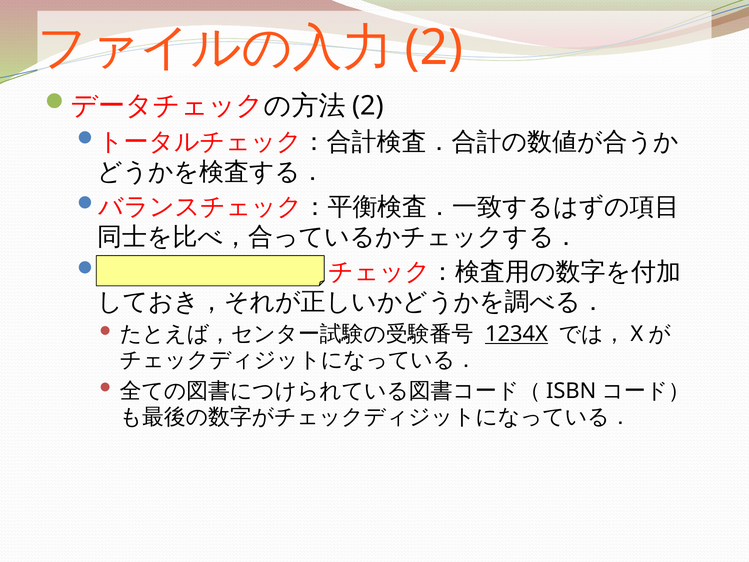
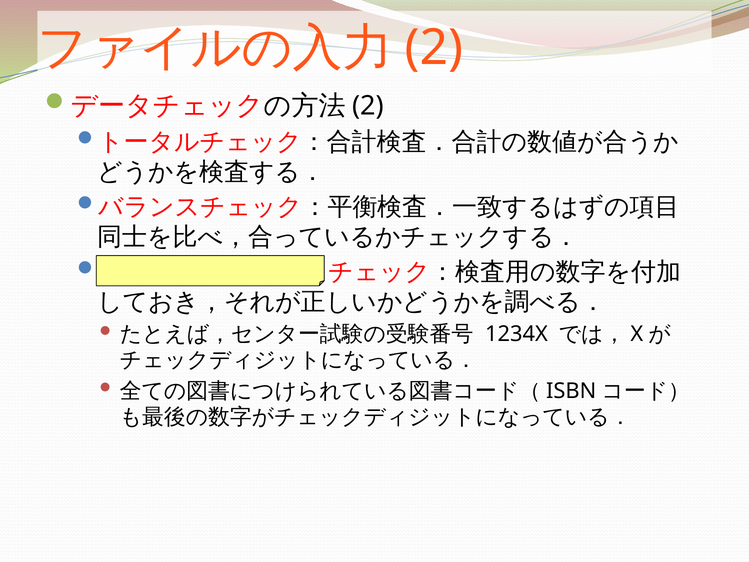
1234X underline: present -> none (516, 334)
